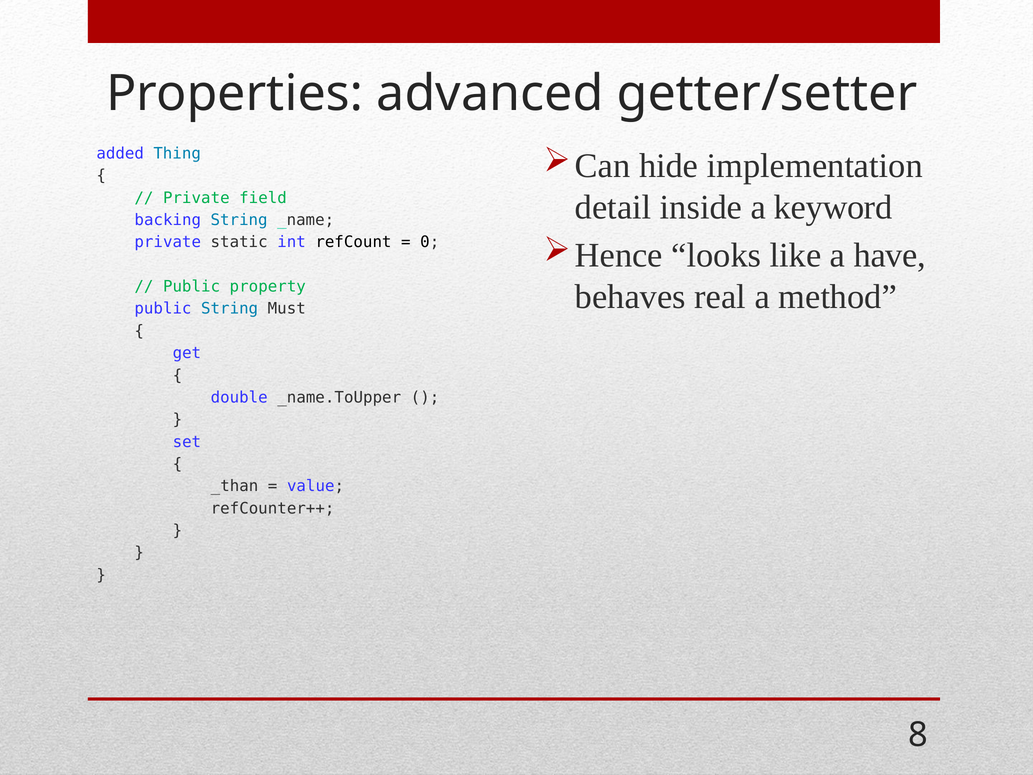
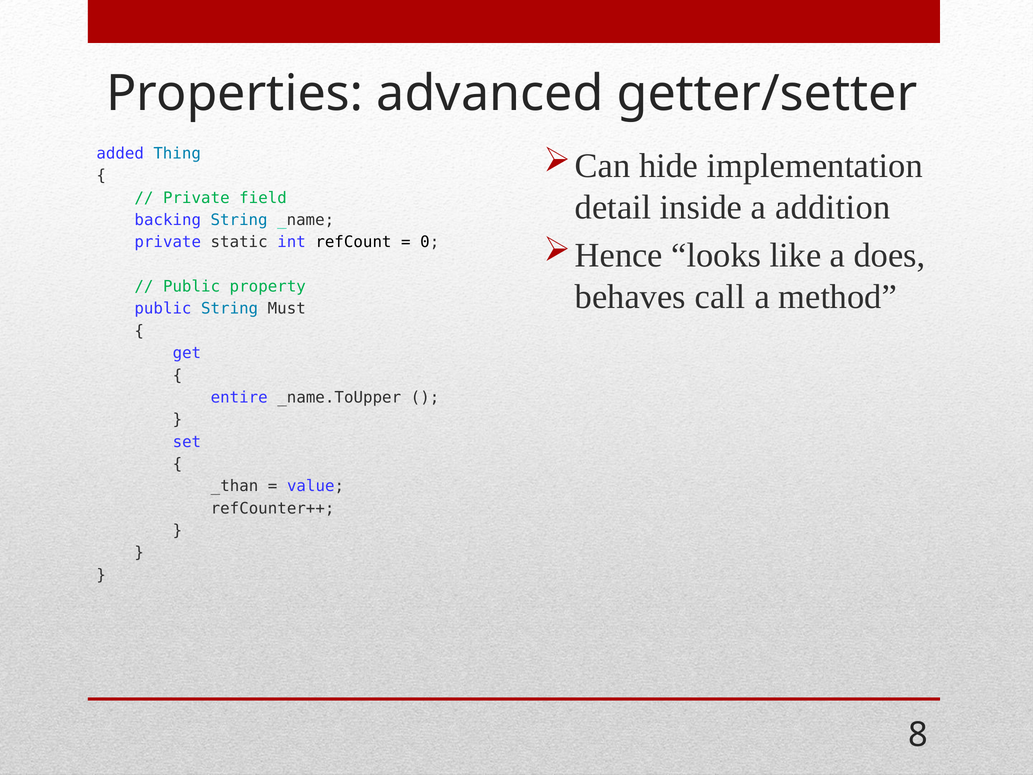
keyword: keyword -> addition (833, 207)
have: have -> does (890, 256)
real: real -> call (720, 297)
double: double -> entire (239, 397)
